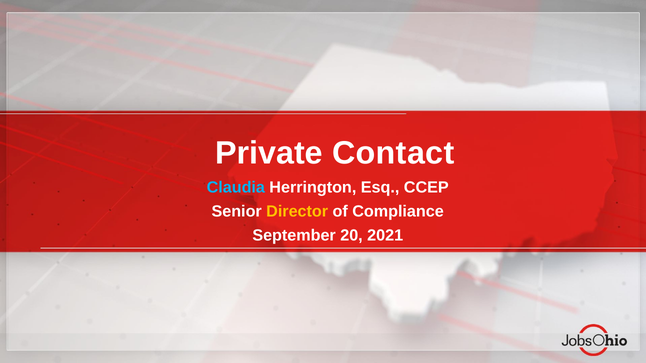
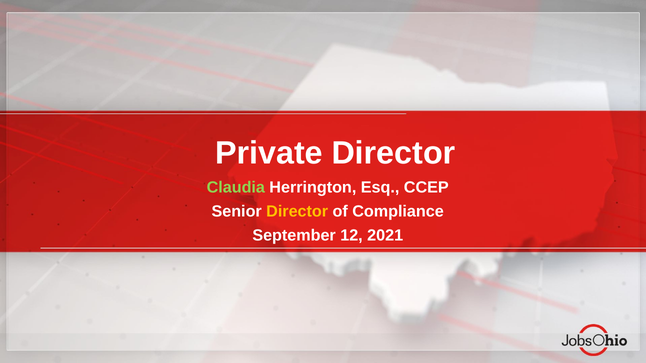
Private Contact: Contact -> Director (394, 153)
Claudia colour: light blue -> light green (236, 188)
20: 20 -> 12 (351, 236)
